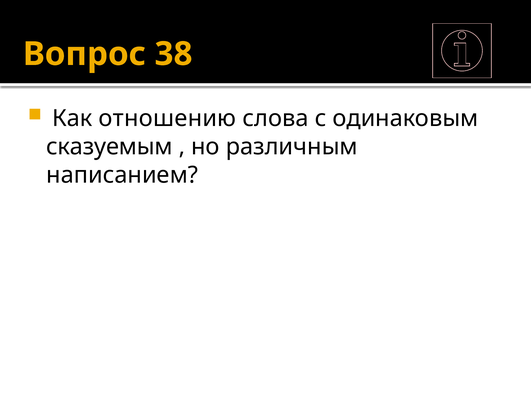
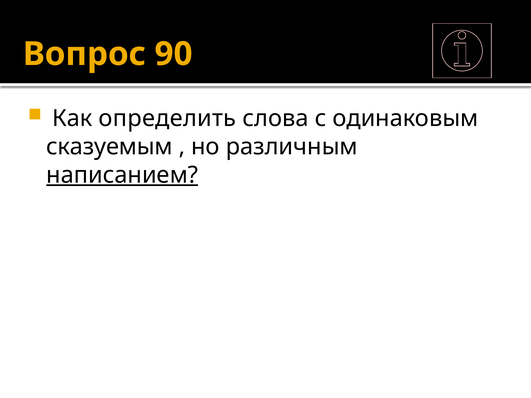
38: 38 -> 90 (174, 54)
отношению: отношению -> определить (167, 118)
написанием underline: none -> present (122, 175)
